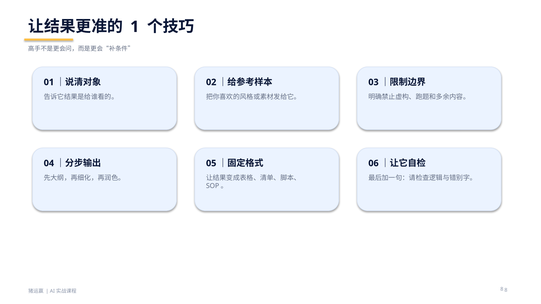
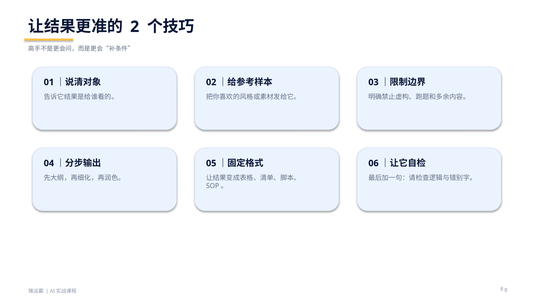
1: 1 -> 2 (135, 27)
